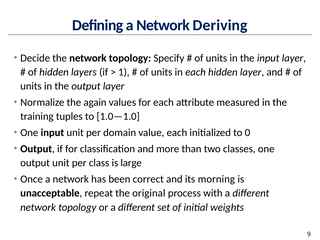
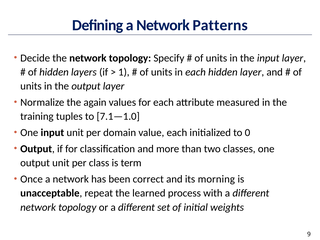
Deriving: Deriving -> Patterns (220, 25)
1.0—1.0: 1.0—1.0 -> 7.1—1.0 (118, 116)
large: large -> term (131, 163)
original: original -> learned (149, 193)
